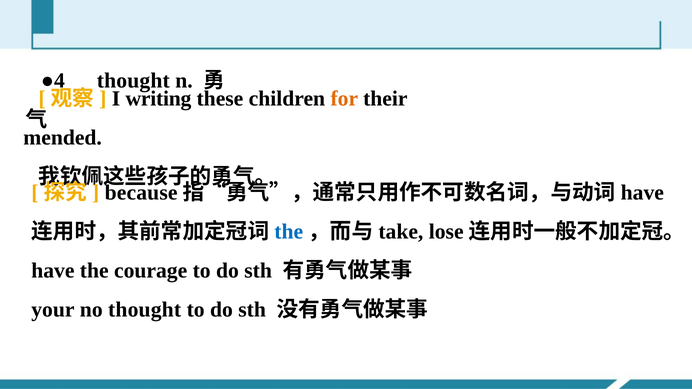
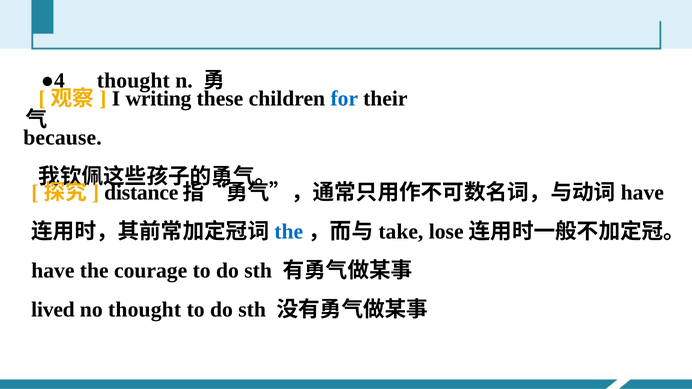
for colour: orange -> blue (344, 99)
mended: mended -> because (63, 138)
because: because -> distance (141, 193)
your: your -> lived (53, 310)
